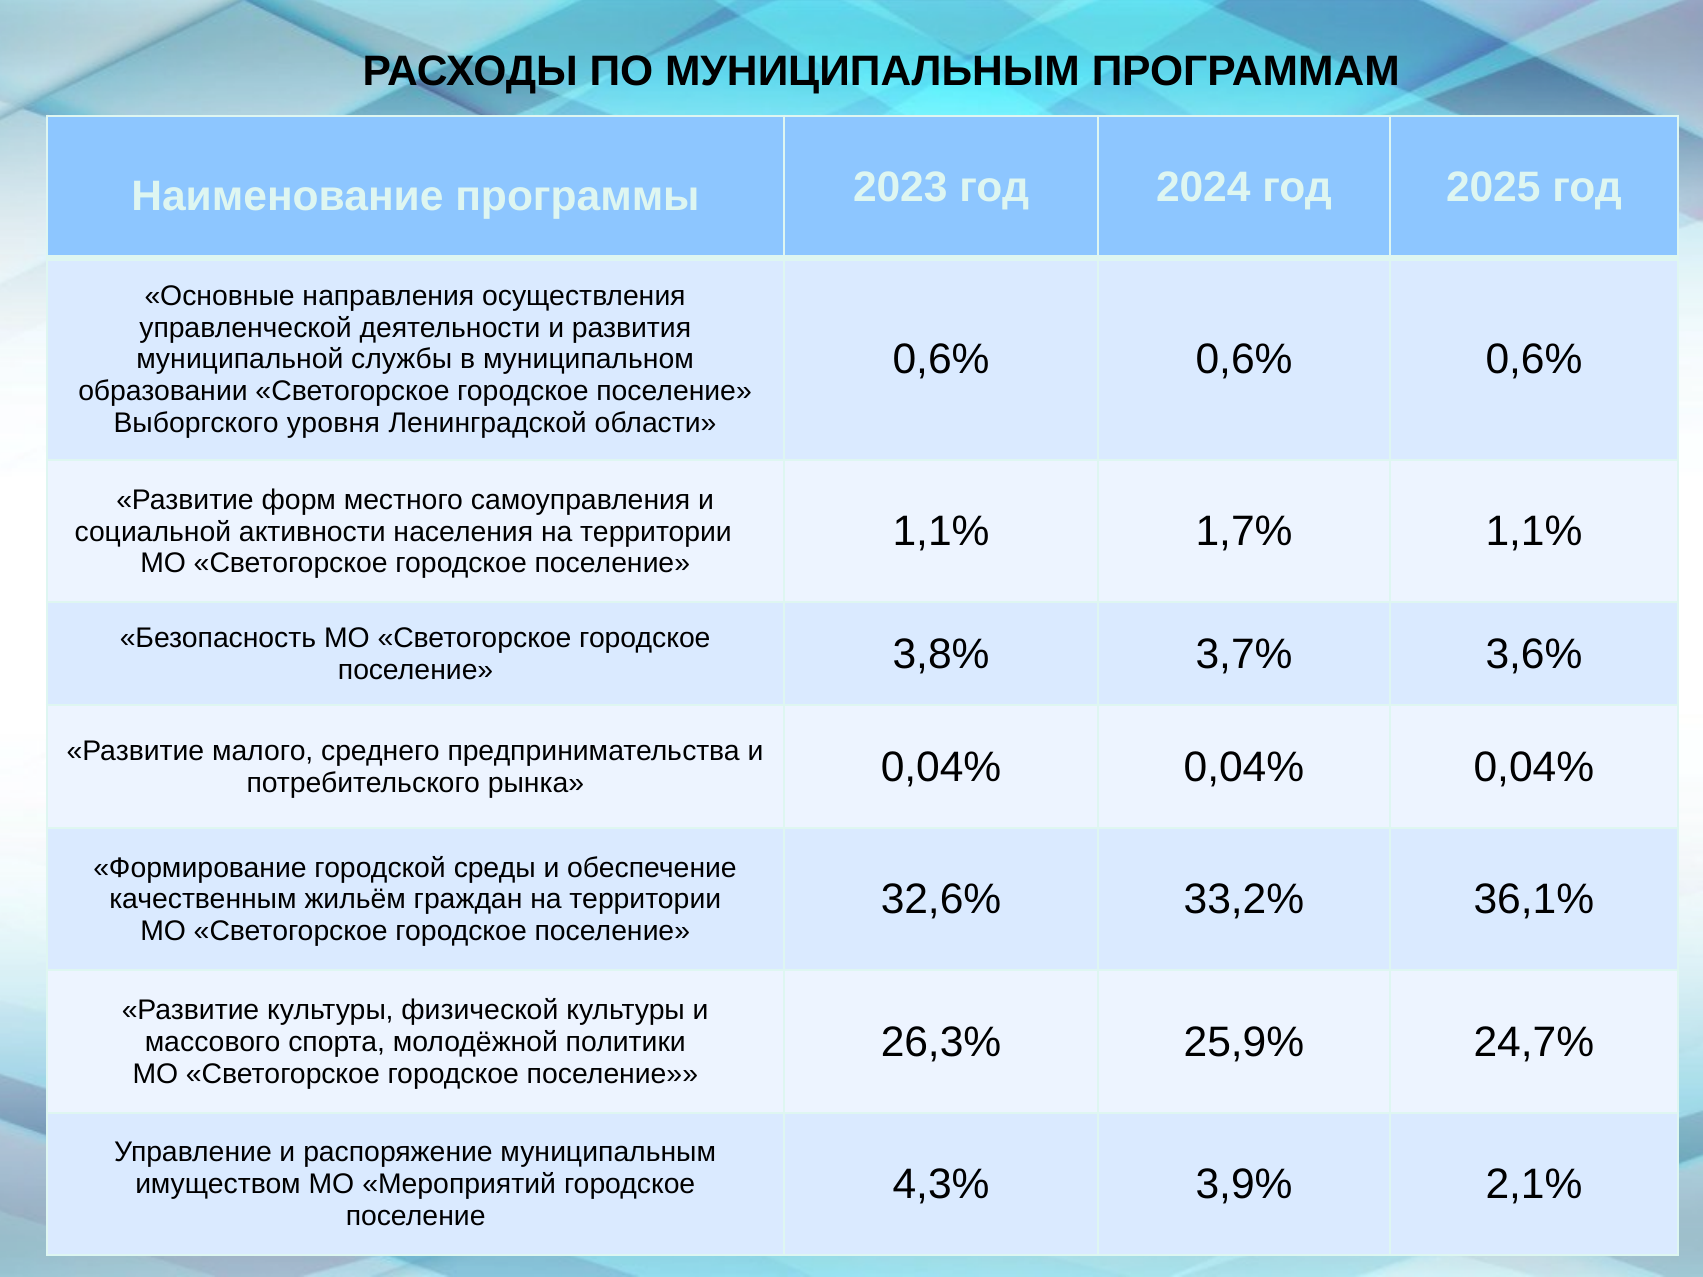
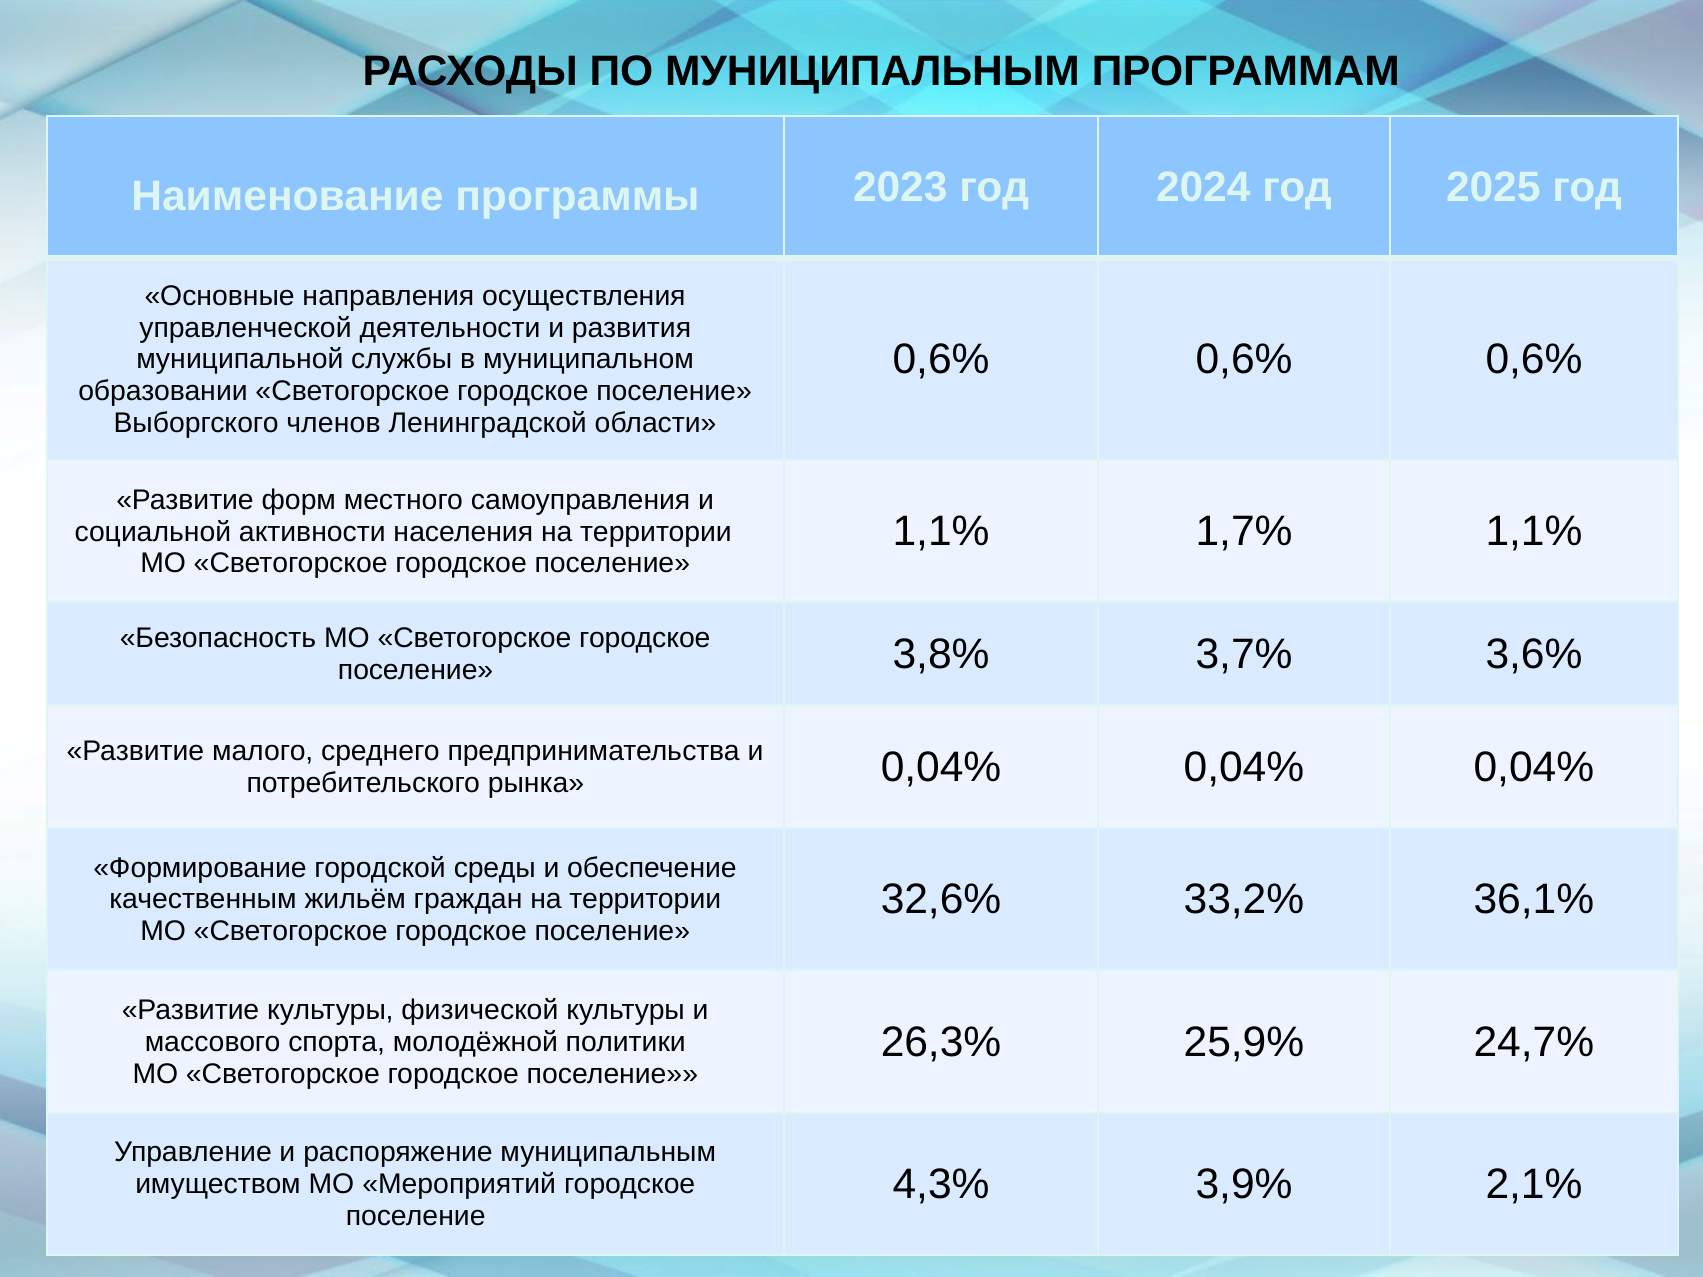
уровня: уровня -> членов (333, 423)
